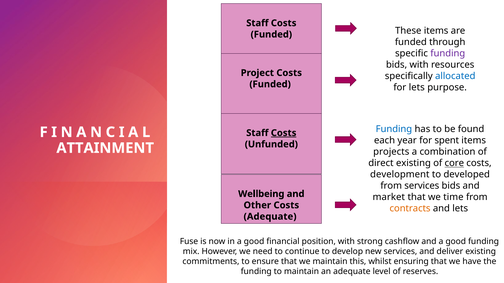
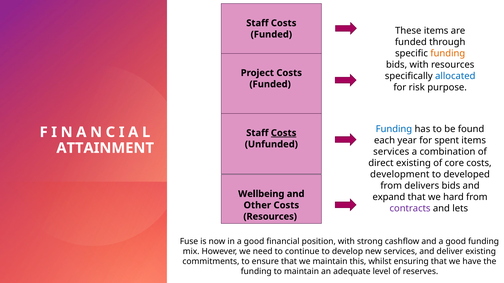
funding colour: purple -> orange (448, 53)
for lets: lets -> risk (417, 87)
projects: projects -> services (391, 152)
core underline: present -> none (454, 163)
from services: services -> delivers (422, 186)
market: market -> expand (389, 197)
time: time -> hard (453, 197)
contracts colour: orange -> purple (410, 209)
Adequate: Adequate -> Resources (270, 217)
